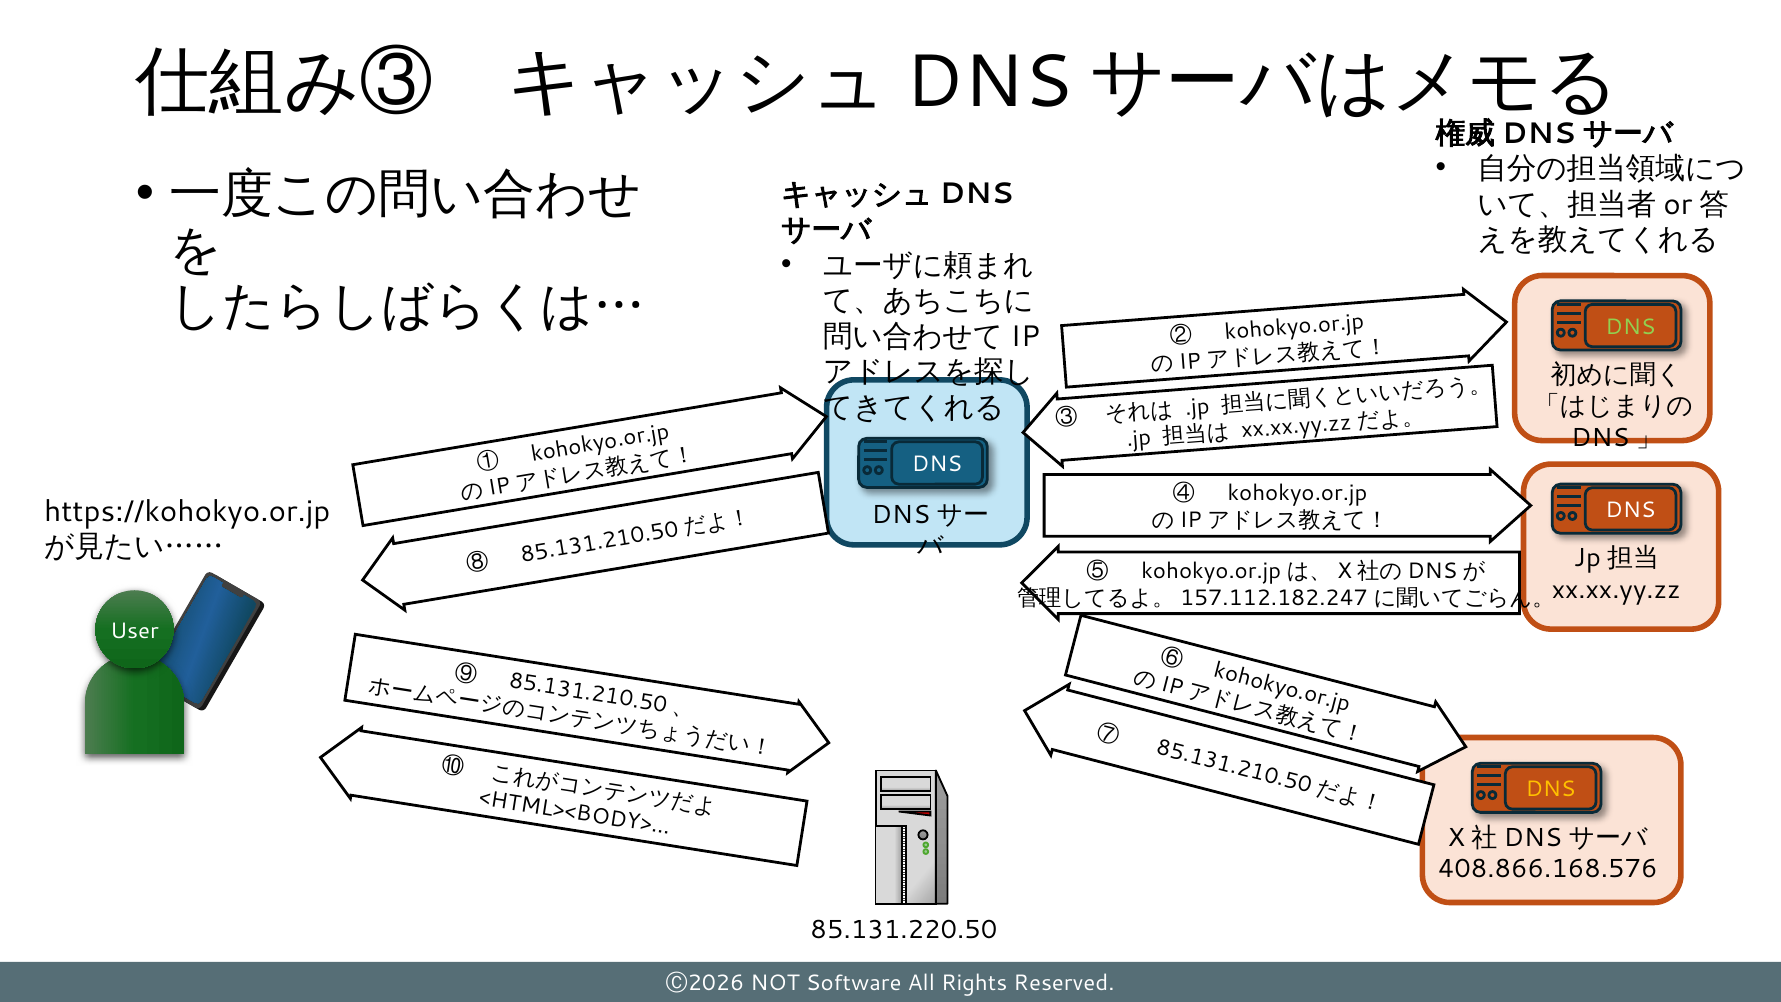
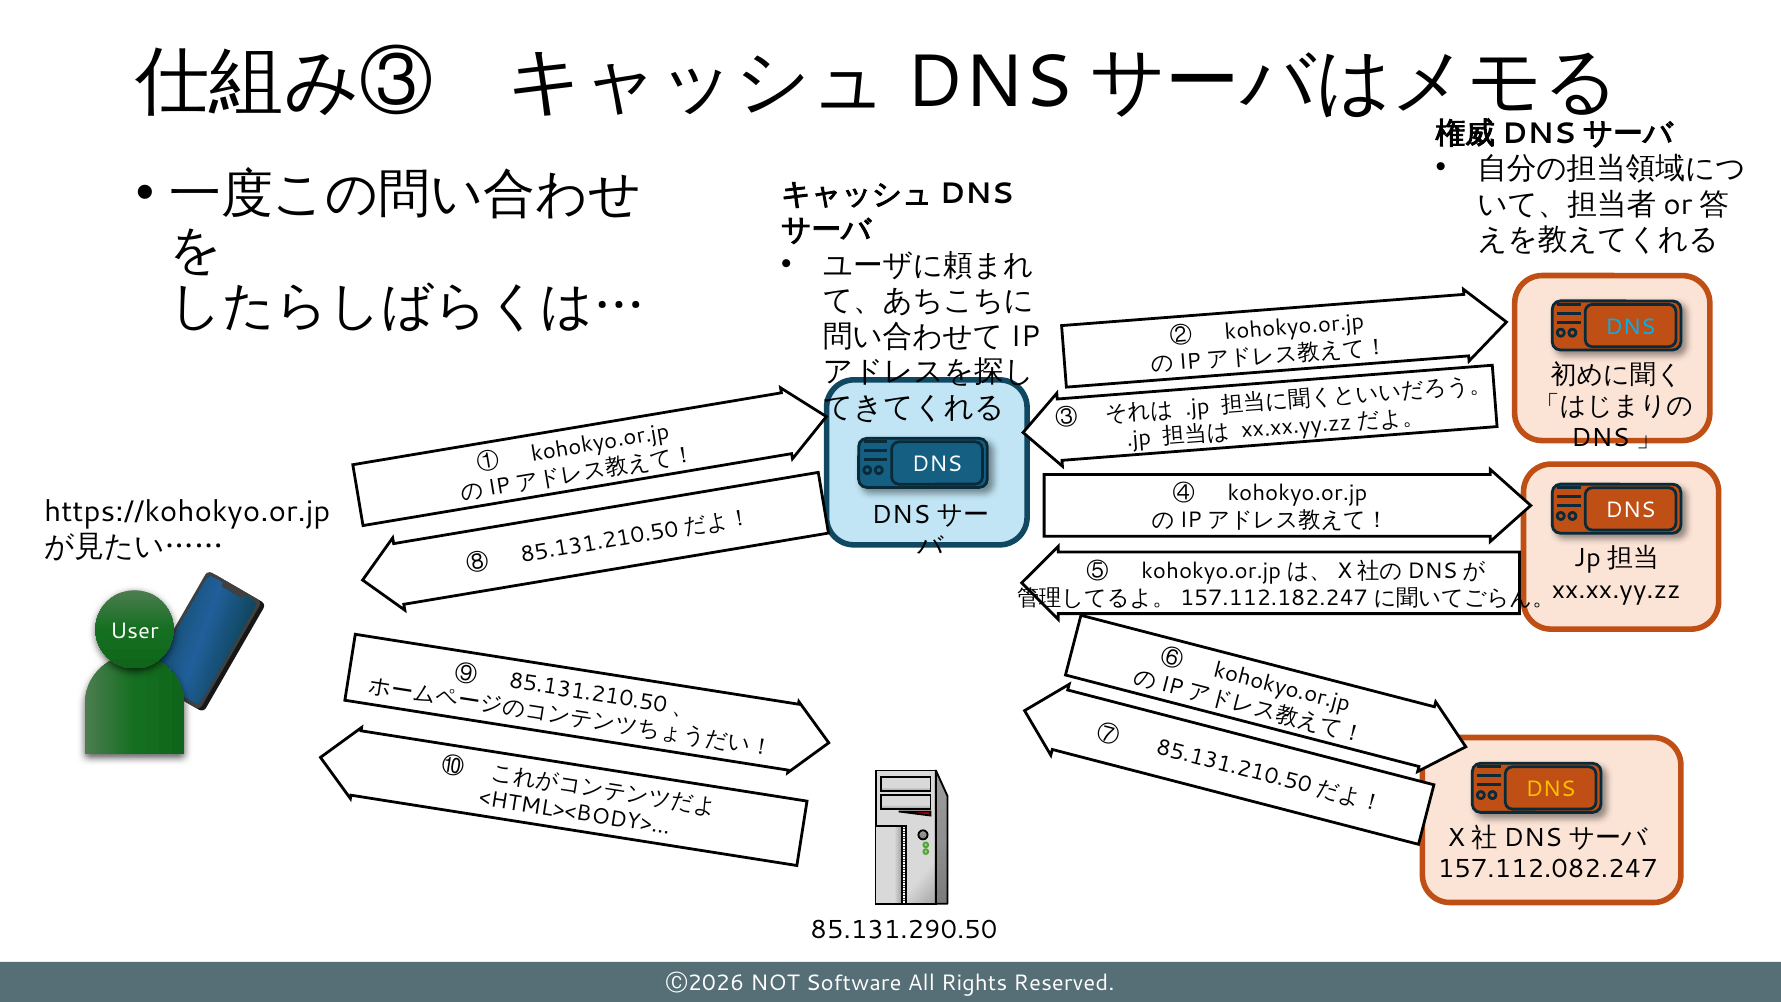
DNS colour: light green -> light blue (1631, 327)
408.866.168.576: 408.866.168.576 -> 157.112.082.247 (1548, 868)
85.131.220.50: 85.131.220.50 -> 85.131.290.50 (904, 930)
